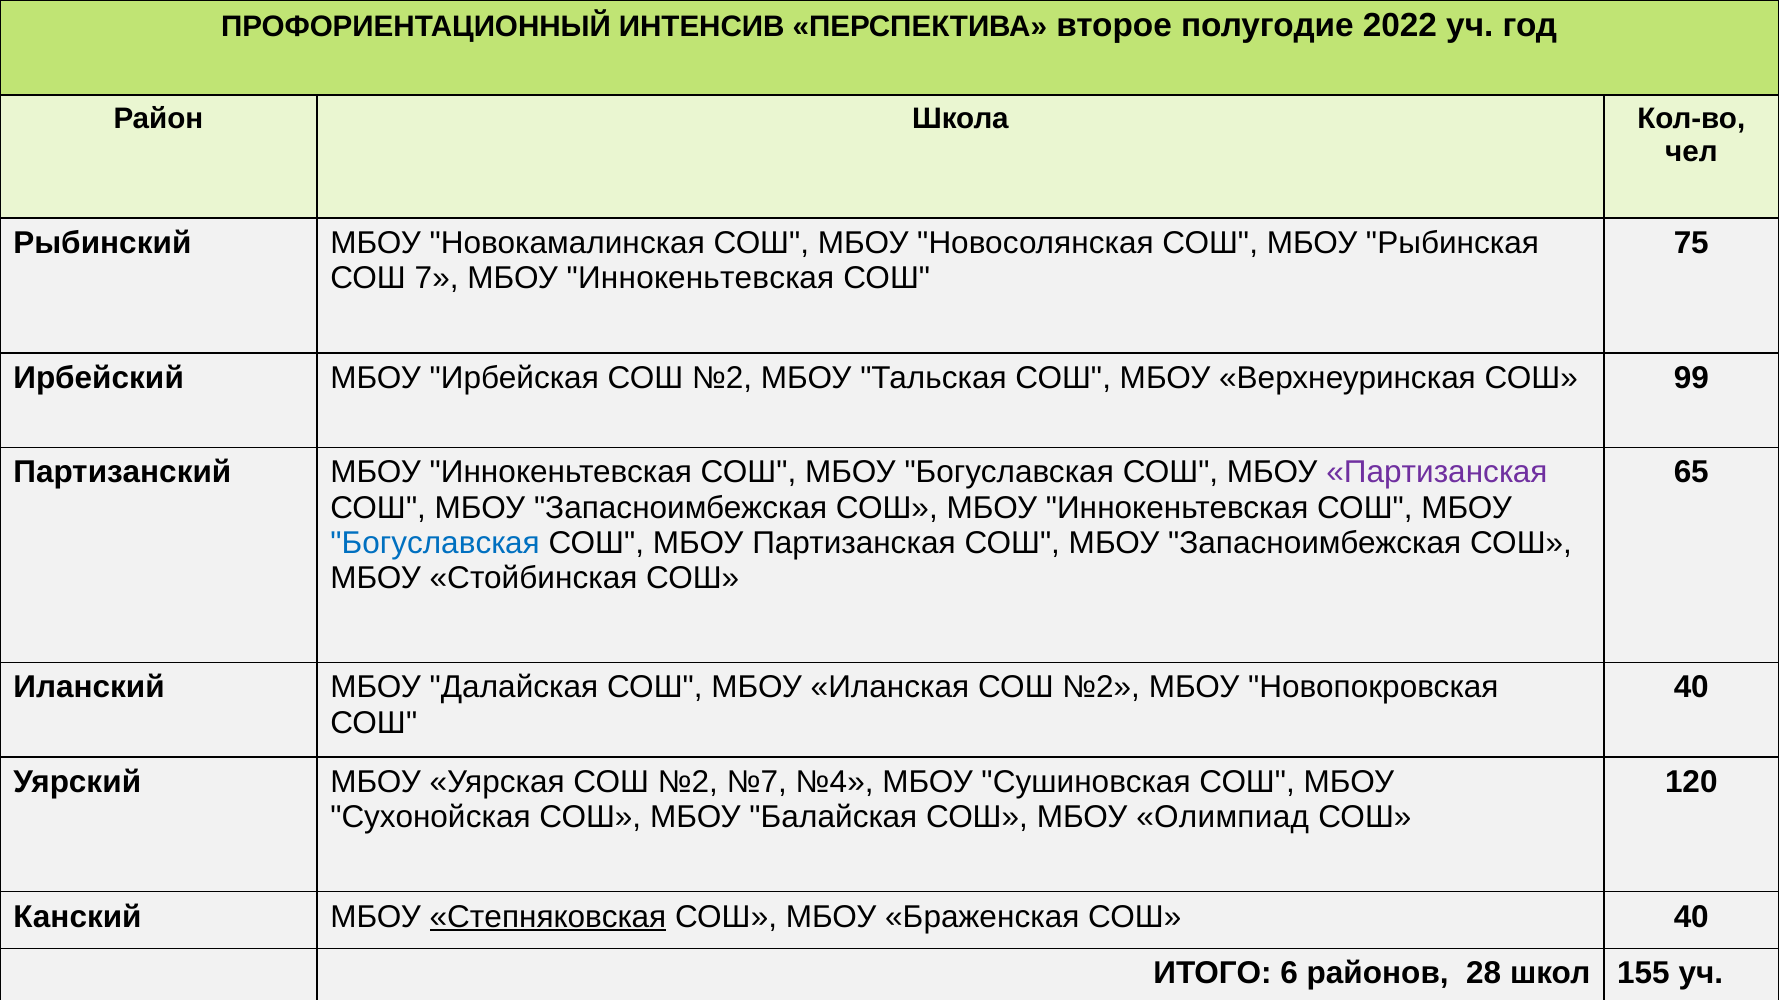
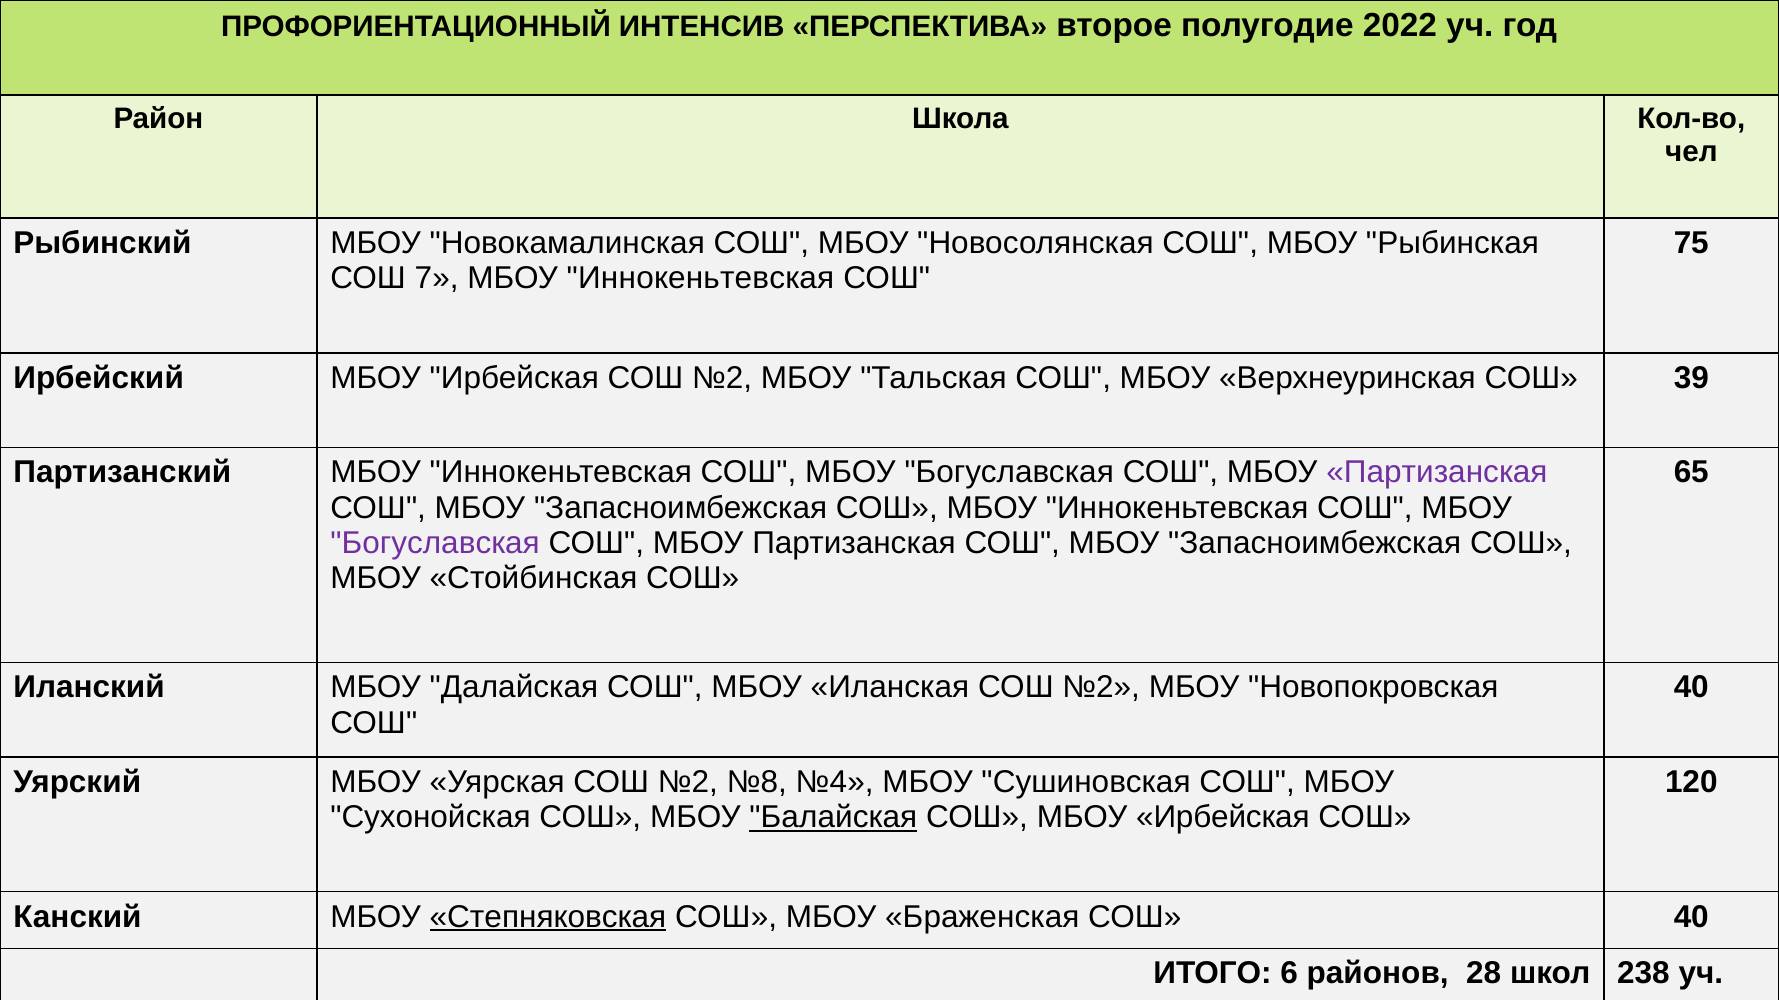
99: 99 -> 39 (1691, 378)
Богуславская colour: blue -> purple (435, 543)
№7: №7 -> №8 (757, 782)
Балайская underline: none -> present (833, 818)
СОШ МБОУ Олимпиад: Олимпиад -> Ирбейская (1223, 818)
155: 155 -> 238 (1643, 974)
